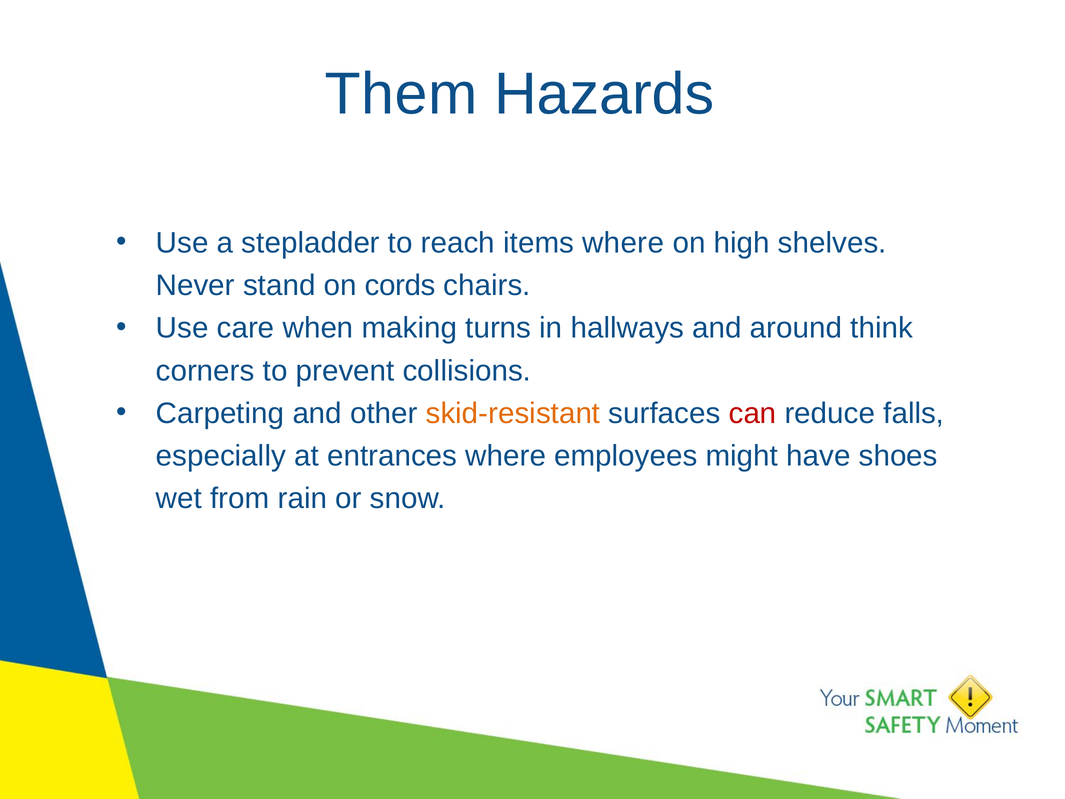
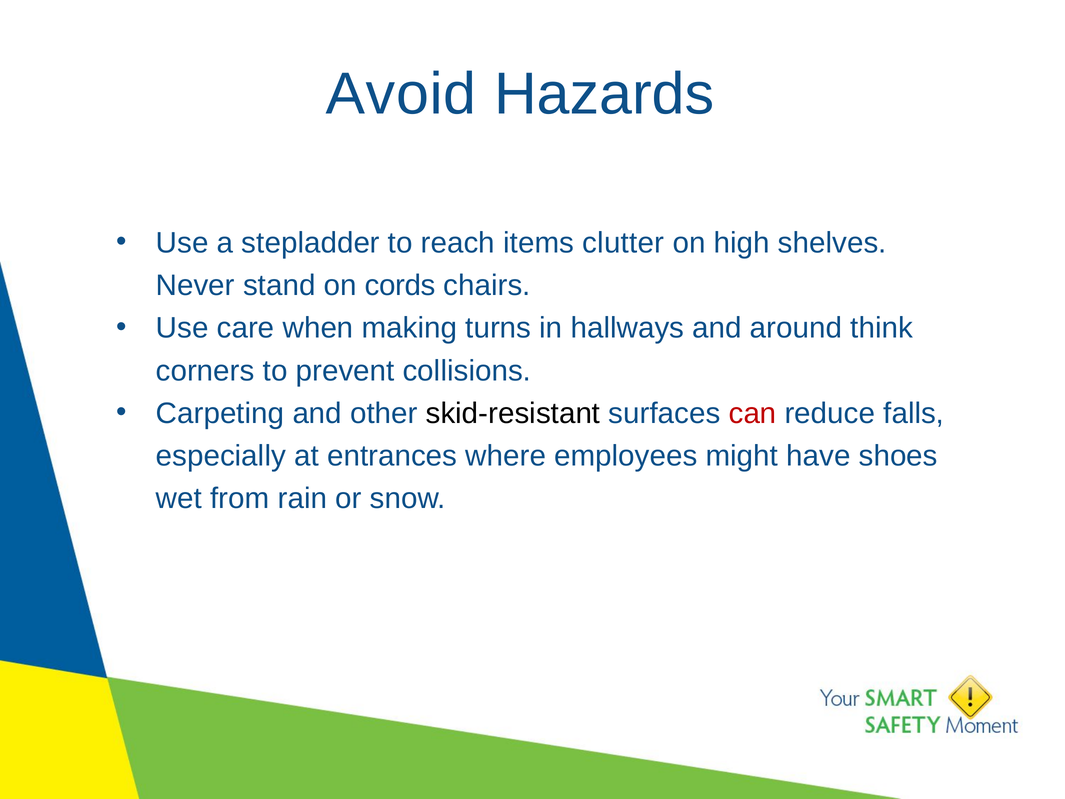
Them: Them -> Avoid (401, 94)
items where: where -> clutter (623, 243)
skid-resistant colour: orange -> black (513, 413)
